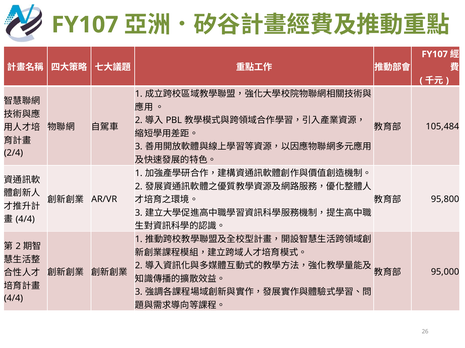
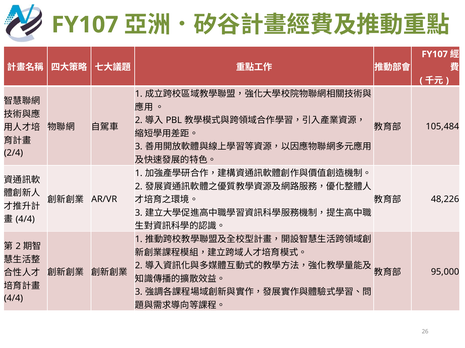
95,800: 95,800 -> 48,226 (445, 200)
